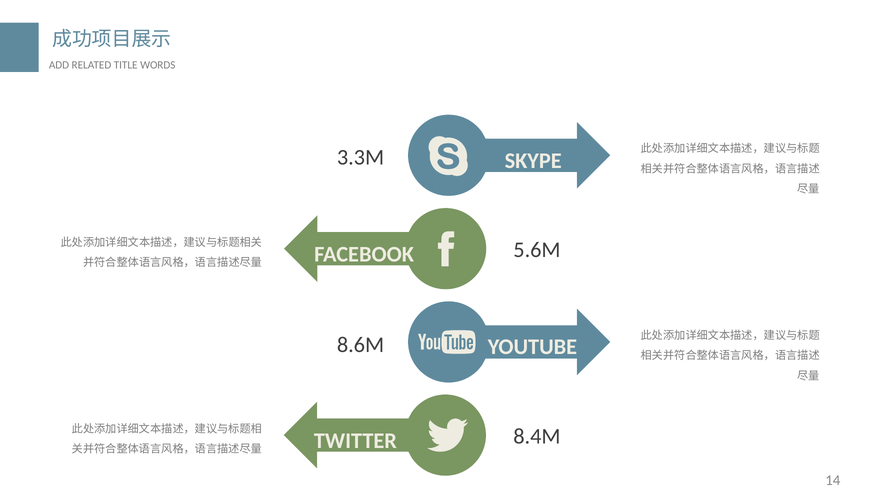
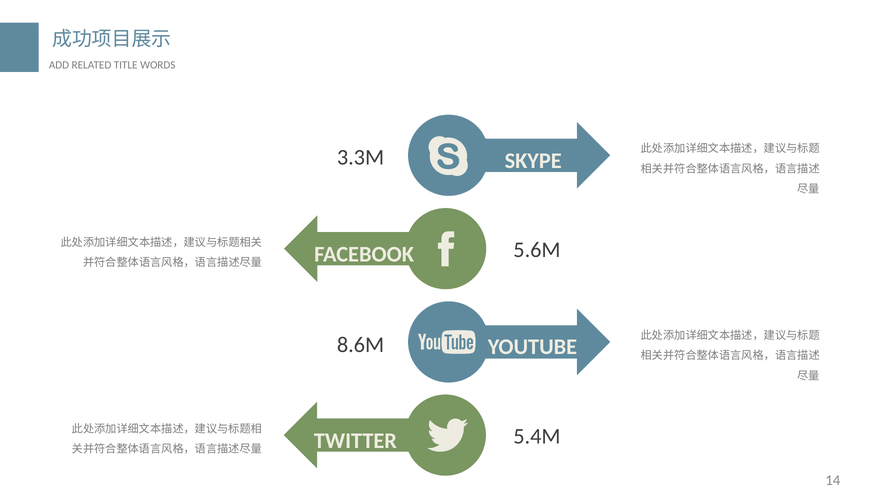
8.4M: 8.4M -> 5.4M (537, 437)
